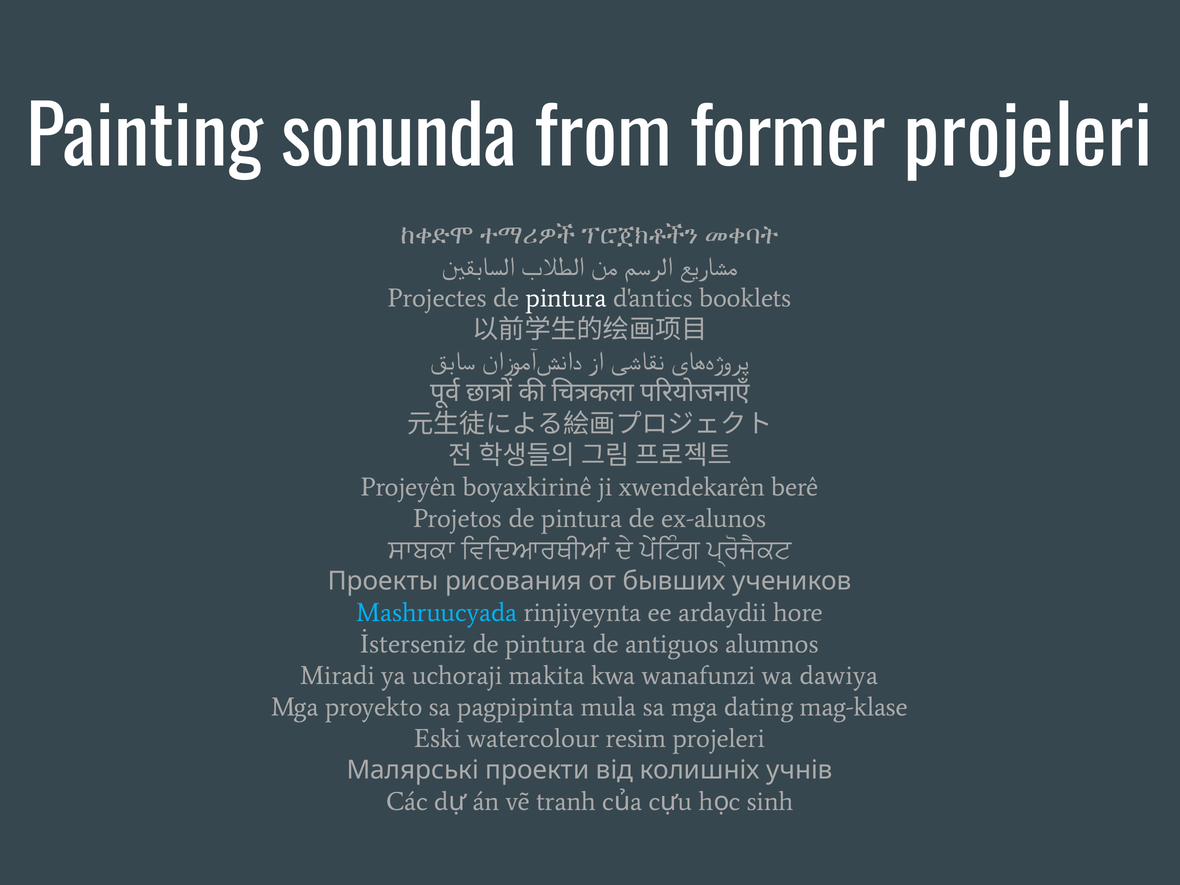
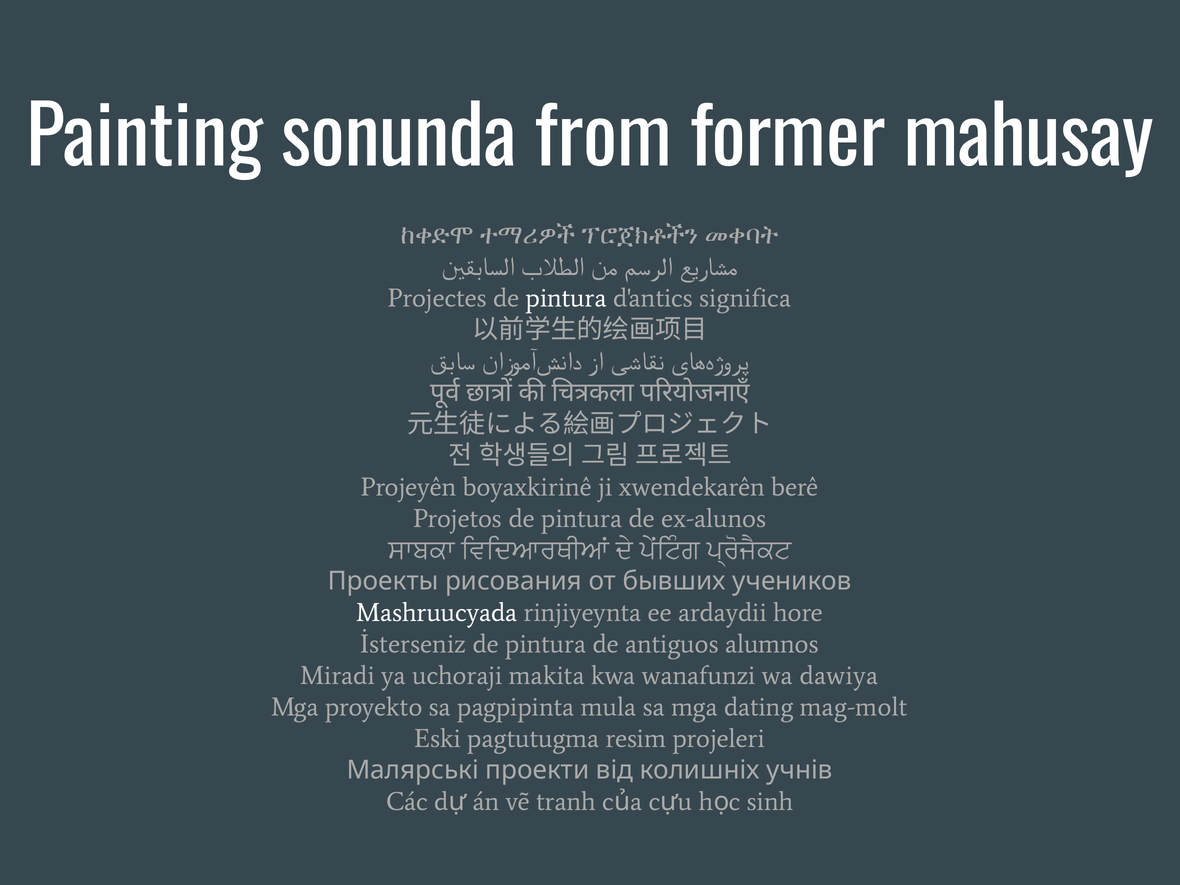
former projeleri: projeleri -> mahusay (1029, 139)
booklets: booklets -> significa (745, 298)
Mashruucyada colour: light blue -> white (437, 613)
mag-klase: mag-klase -> mag-molt (854, 707)
watercolour: watercolour -> pagtutugma (533, 739)
